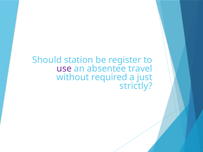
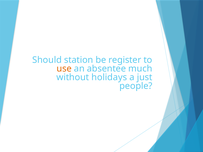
use colour: purple -> orange (64, 69)
travel: travel -> much (140, 69)
required: required -> holidays (109, 77)
strictly: strictly -> people (136, 86)
